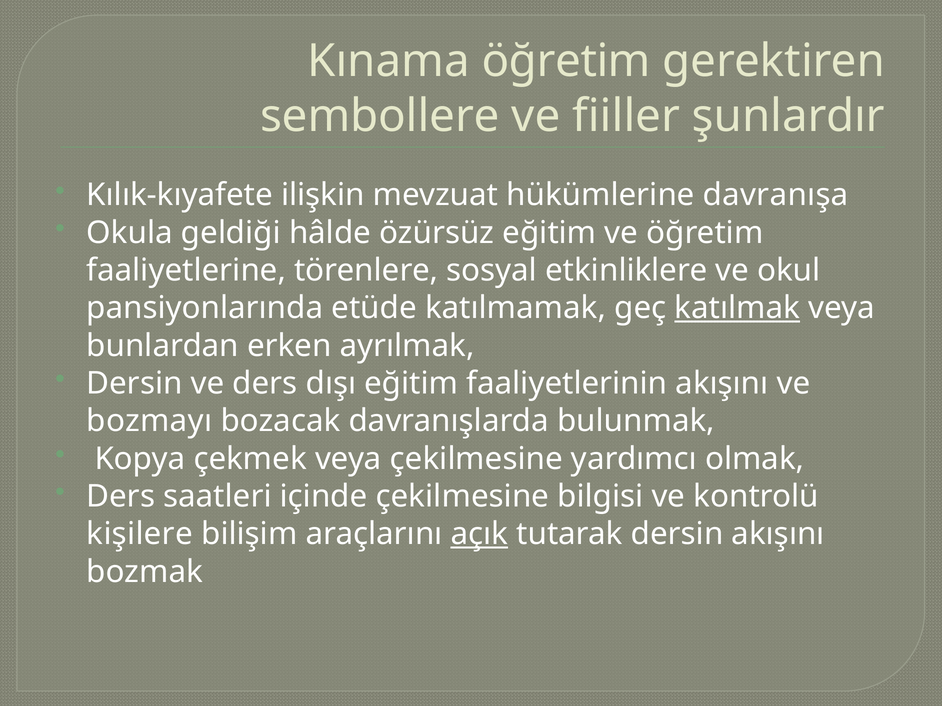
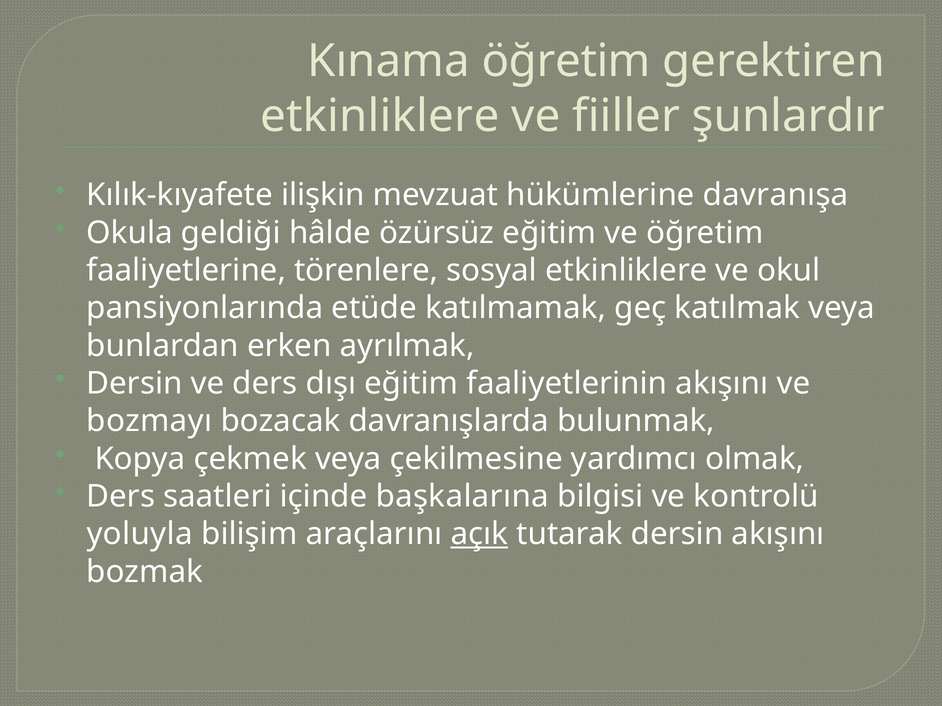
sembollere: sembollere -> etkinliklere (380, 116)
katılmak underline: present -> none (737, 308)
içinde çekilmesine: çekilmesine -> başkalarına (462, 497)
kişilere: kişilere -> yoluyla (140, 534)
